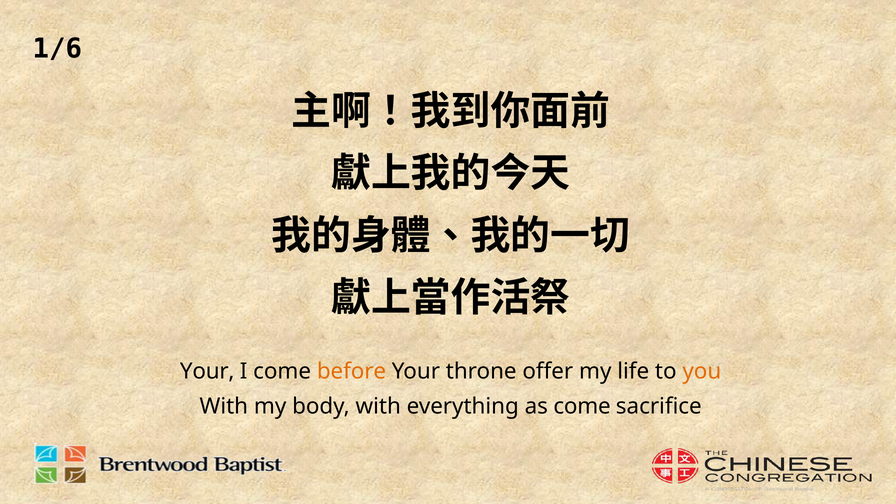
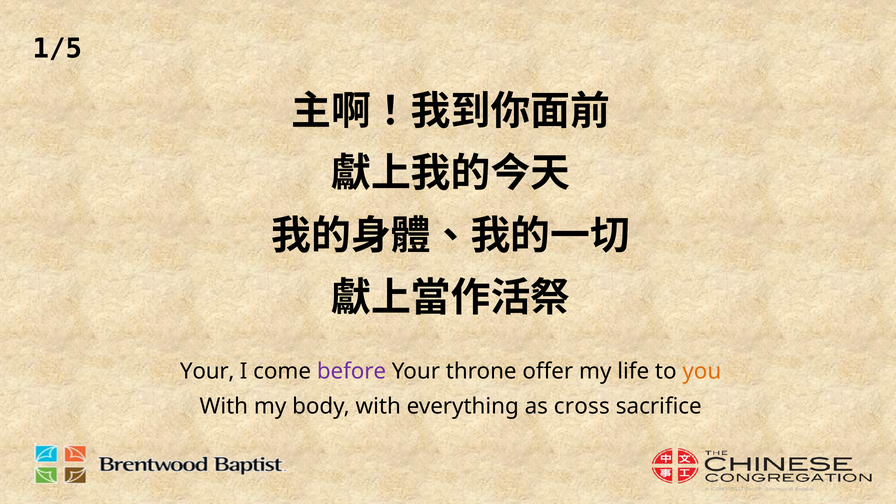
1/6: 1/6 -> 1/5 (57, 49)
before colour: orange -> purple (351, 371)
as come: come -> cross (582, 406)
